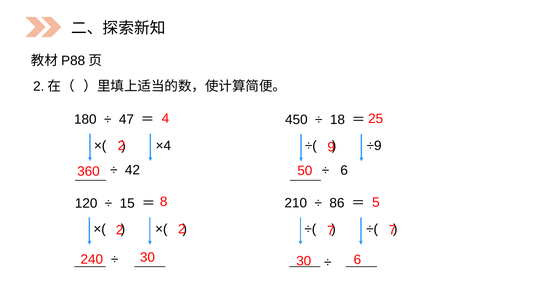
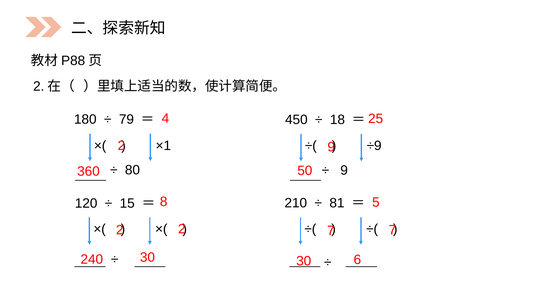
47: 47 -> 79 (126, 119)
×4: ×4 -> ×1 (163, 145)
42: 42 -> 80 (132, 170)
6: 6 -> 9 (344, 170)
86: 86 -> 81 (337, 203)
